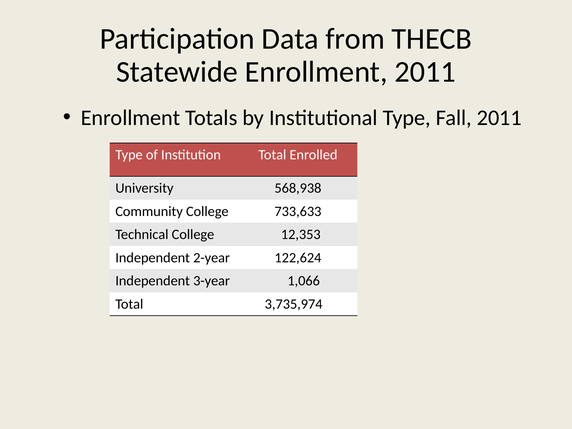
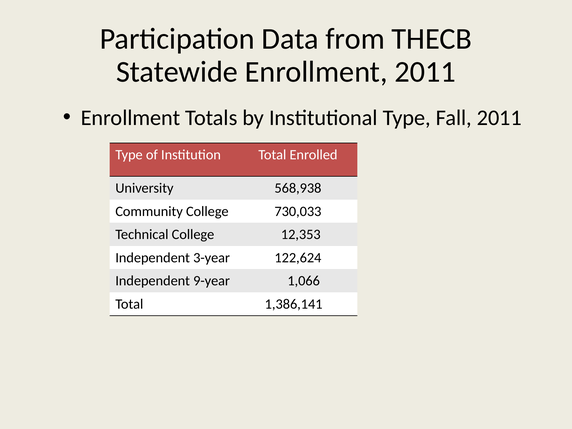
733,633: 733,633 -> 730,033 (298, 211)
2-year: 2-year -> 3-year (212, 258)
3-year: 3-year -> 9-year (212, 281)
3,735,974: 3,735,974 -> 1,386,141 (294, 304)
